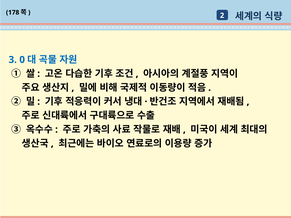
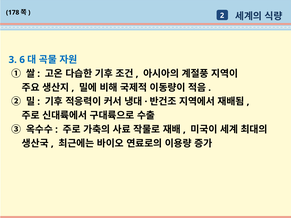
0: 0 -> 6 (22, 60)
